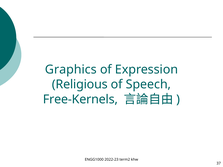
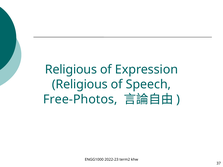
Graphics: Graphics -> Religious (71, 70)
Free-Kernels: Free-Kernels -> Free-Photos (80, 99)
